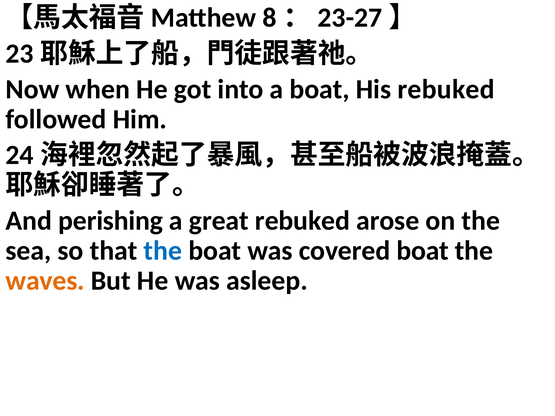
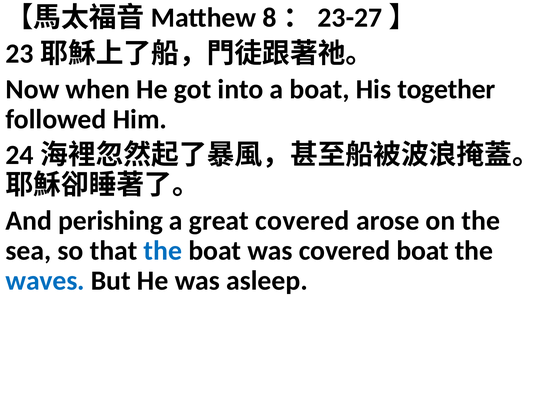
His rebuked: rebuked -> together (446, 89)
great rebuked: rebuked -> covered (302, 221)
waves colour: orange -> blue (45, 281)
